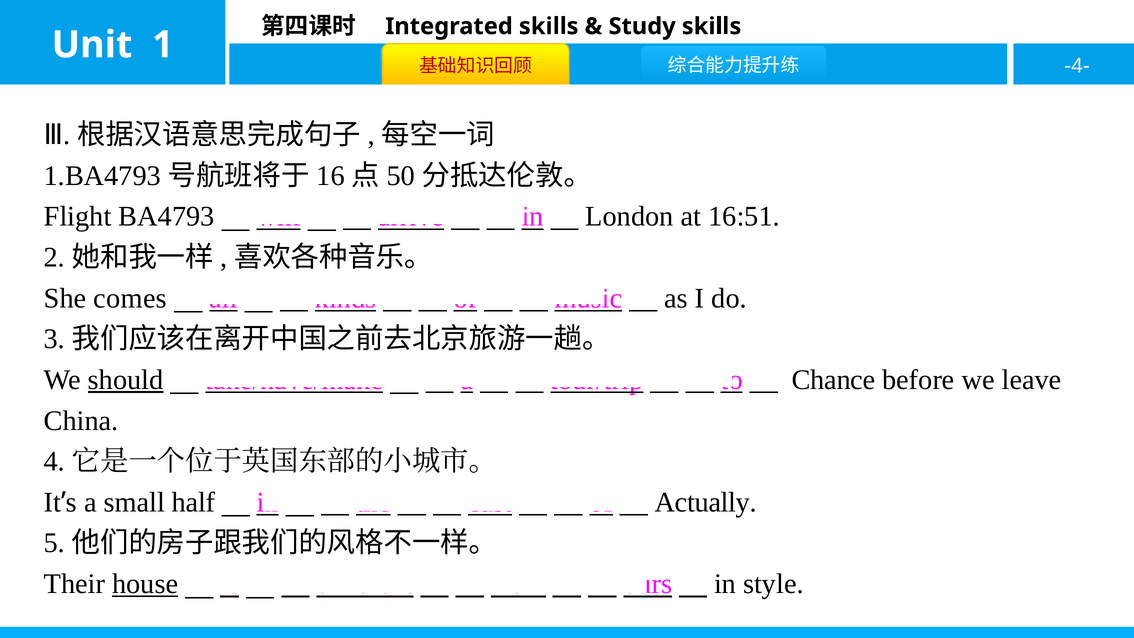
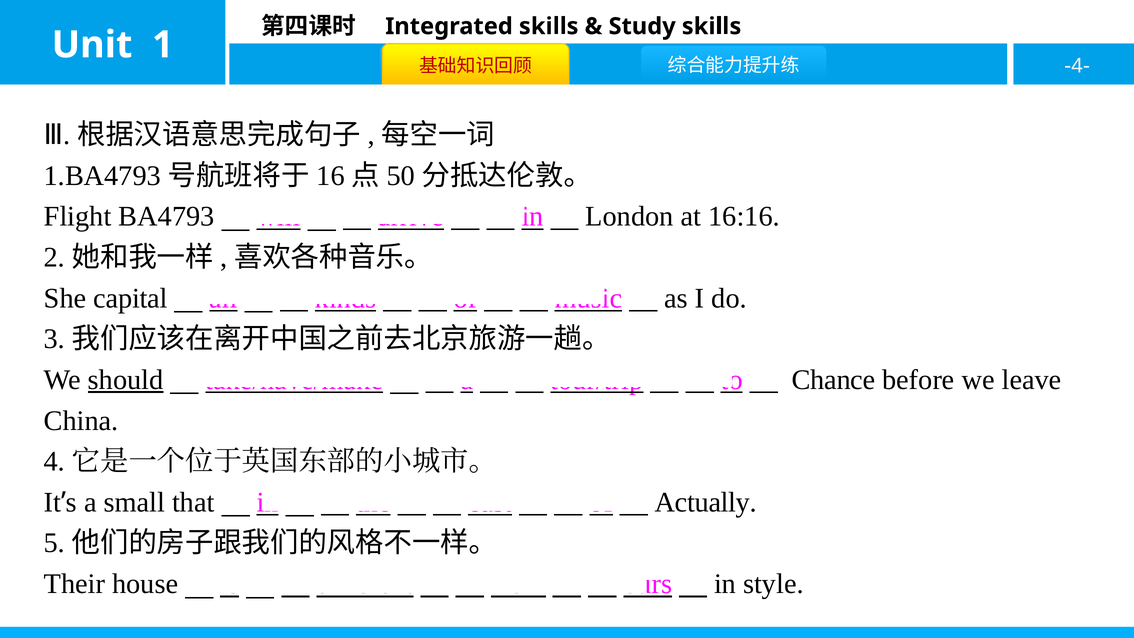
16:51: 16:51 -> 16:16 (744, 216)
comes: comes -> capital (130, 298)
half: half -> that (193, 502)
house underline: present -> none (145, 584)
